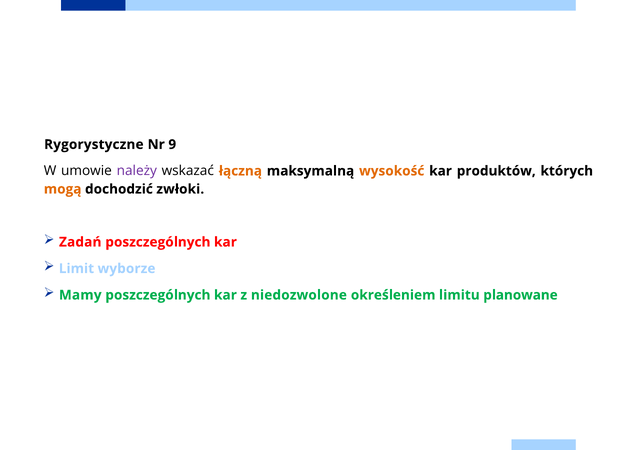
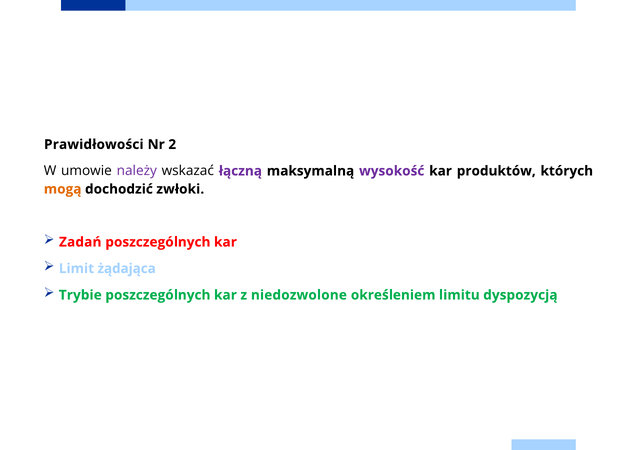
Rygorystyczne: Rygorystyczne -> Prawidłowości (94, 145)
9: 9 -> 2 (172, 145)
łączną colour: orange -> purple (240, 171)
wysokość colour: orange -> purple (392, 171)
wyborze: wyborze -> żądająca (127, 269)
Mamy: Mamy -> Trybie (80, 295)
planowane: planowane -> dyspozycją (520, 295)
